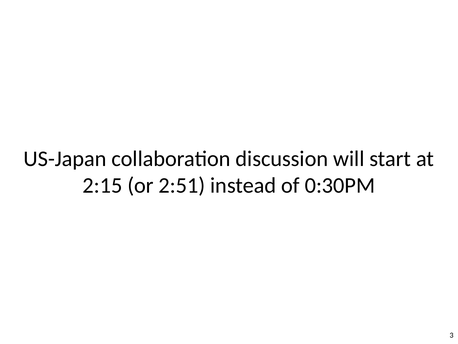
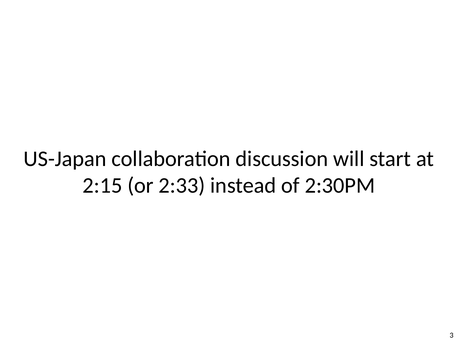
2:51: 2:51 -> 2:33 (182, 185)
0:30PM: 0:30PM -> 2:30PM (340, 185)
